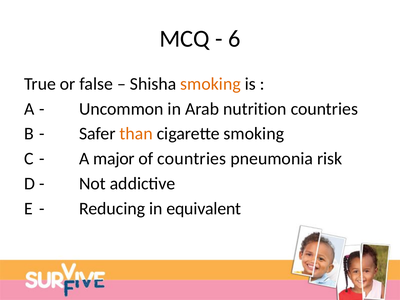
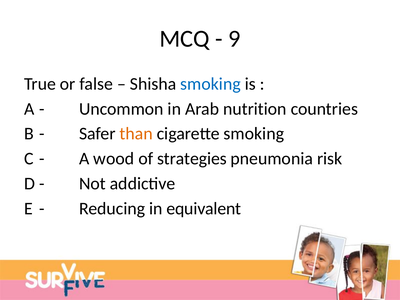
6: 6 -> 9 (234, 39)
smoking colour: orange -> blue (211, 84)
major: major -> wood (114, 159)
of countries: countries -> strategies (192, 159)
